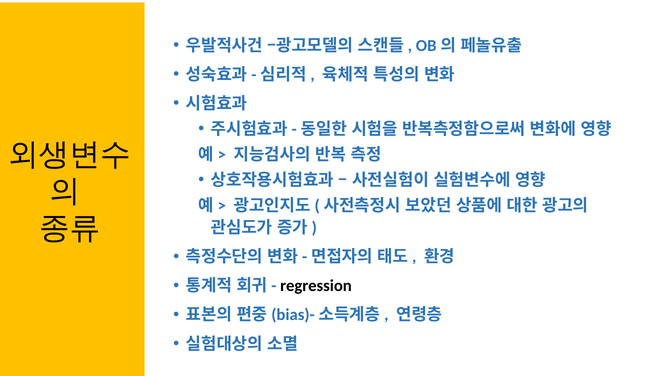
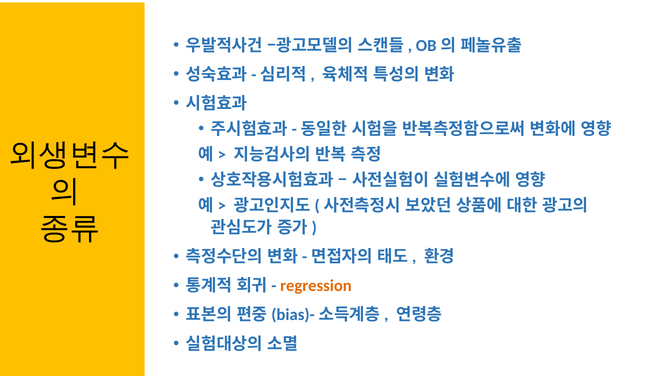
regression colour: black -> orange (316, 286)
